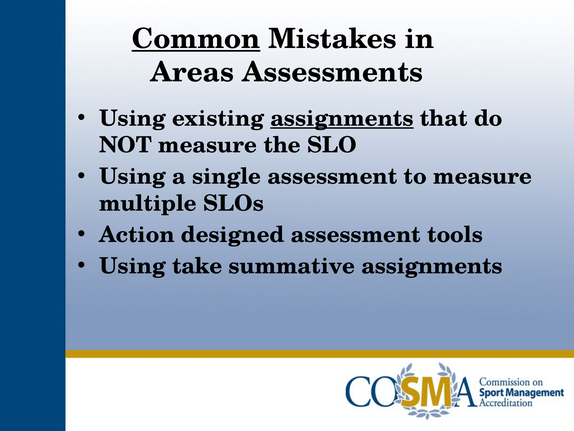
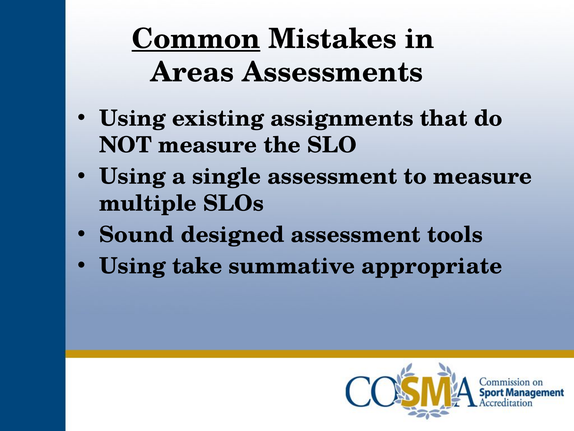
assignments underline: present -> none (342, 118)
Action: Action -> Sound (137, 234)
summative assignments: assignments -> appropriate (432, 266)
